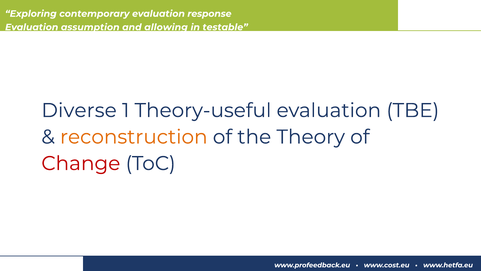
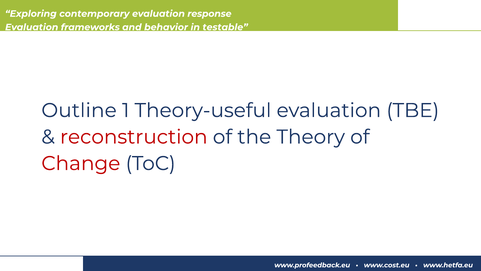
assumption: assumption -> frameworks (90, 27)
allowing: allowing -> behavior (166, 27)
Diverse: Diverse -> Outline (79, 110)
reconstruction colour: orange -> red (134, 137)
